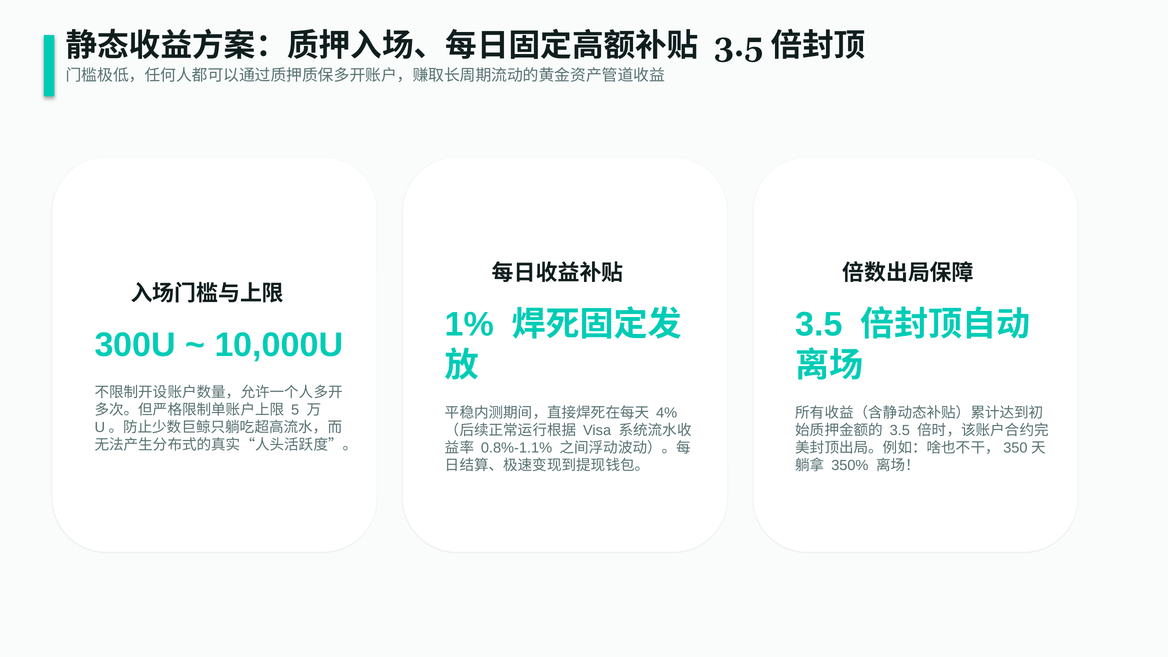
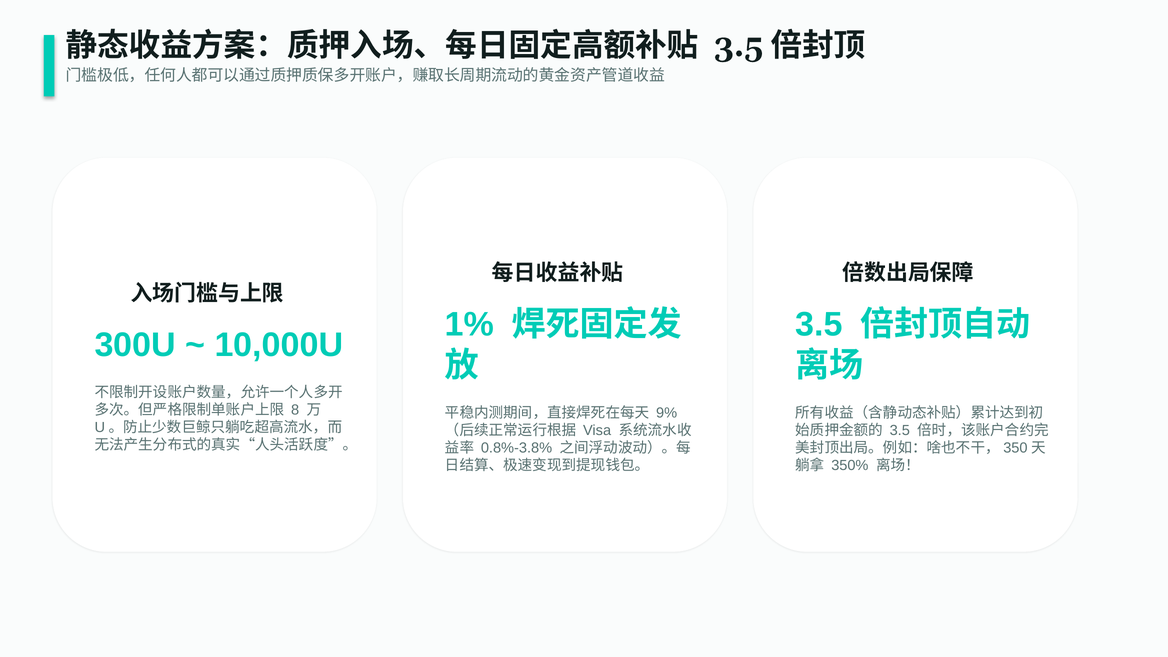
5: 5 -> 8 (295, 410)
4%: 4% -> 9% (667, 413)
0.8%-1.1%: 0.8%-1.1% -> 0.8%-3.8% (517, 448)
